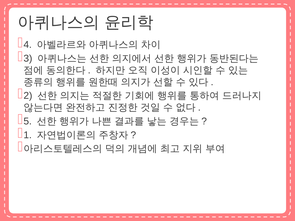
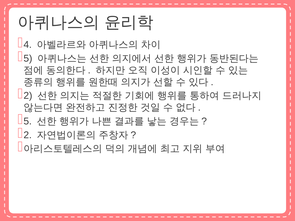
3: 3 -> 5 (28, 58)
1: 1 -> 2 (28, 135)
